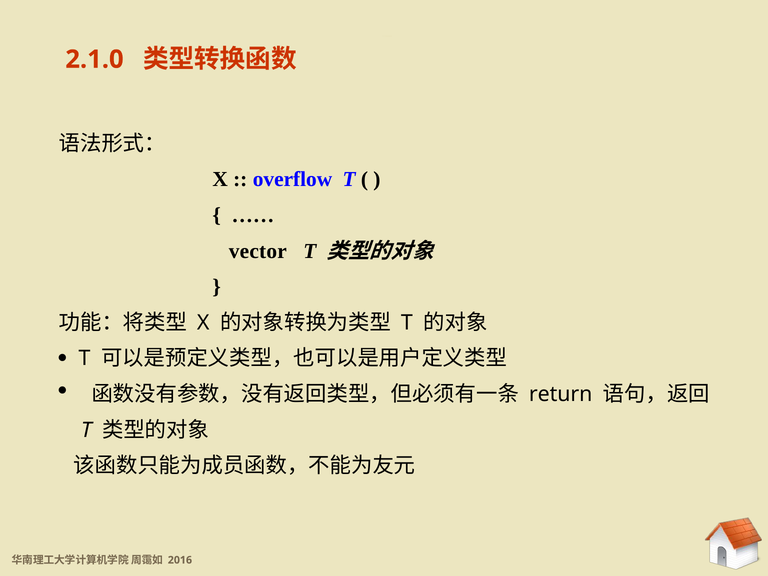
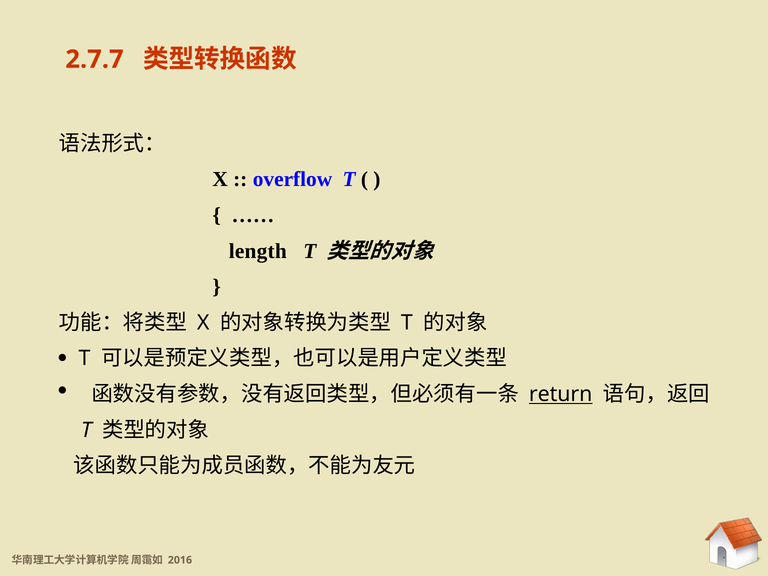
2.1.0: 2.1.0 -> 2.7.7 (94, 59)
vector: vector -> length (258, 251)
return underline: none -> present (561, 394)
